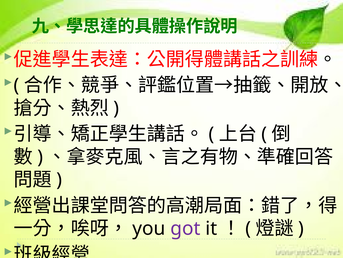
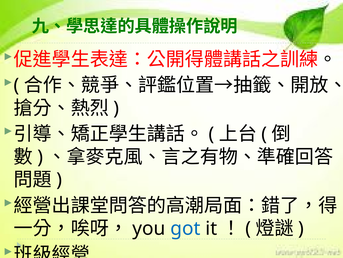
got colour: purple -> blue (185, 228)
